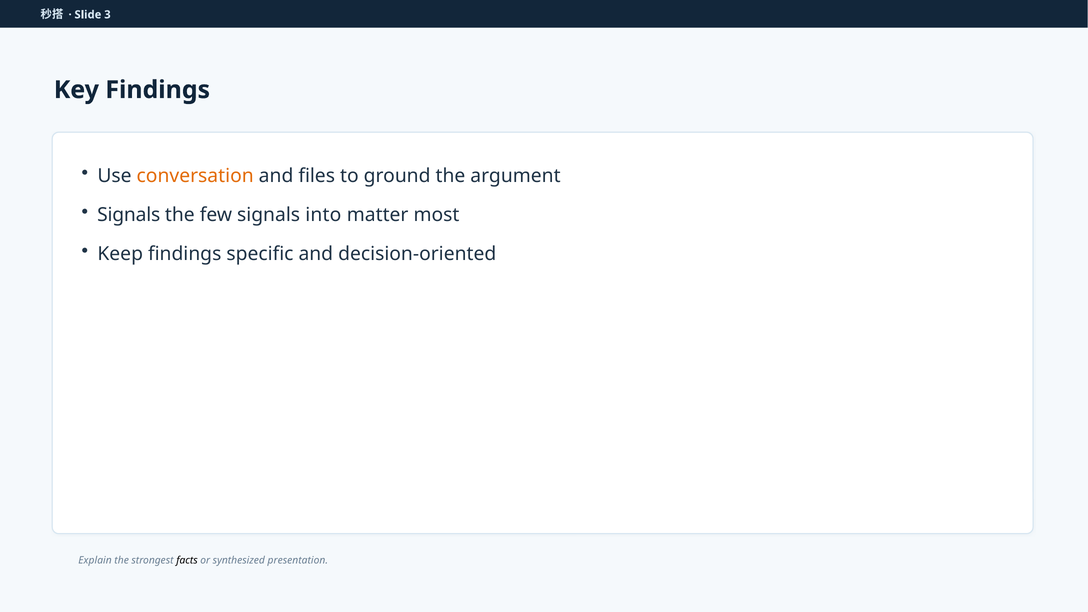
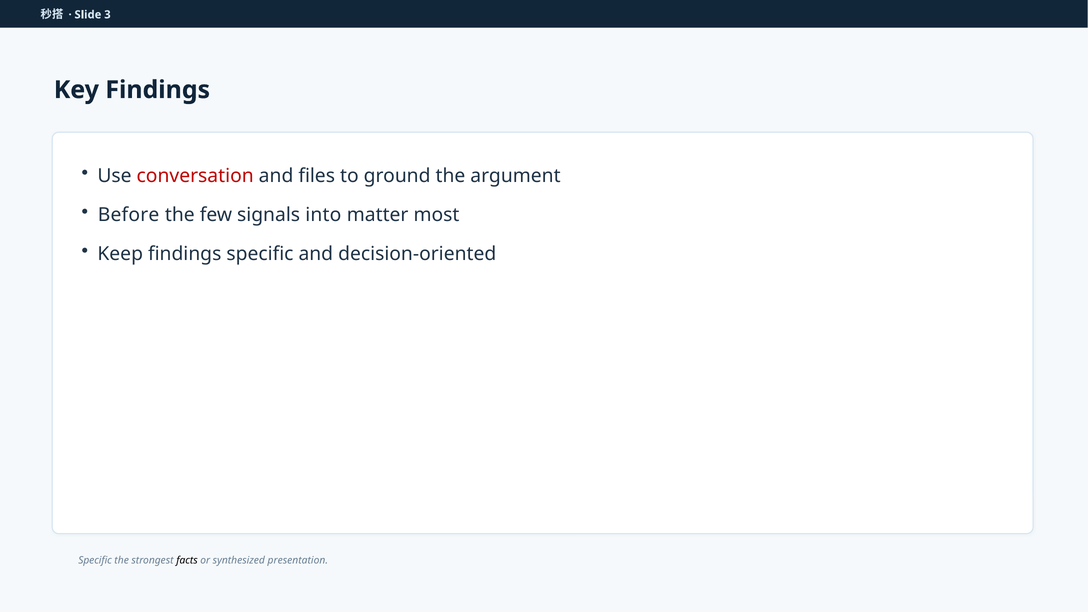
conversation colour: orange -> red (195, 176)
Signals: Signals -> Before (129, 215)
Explain: Explain -> Specific (95, 560)
